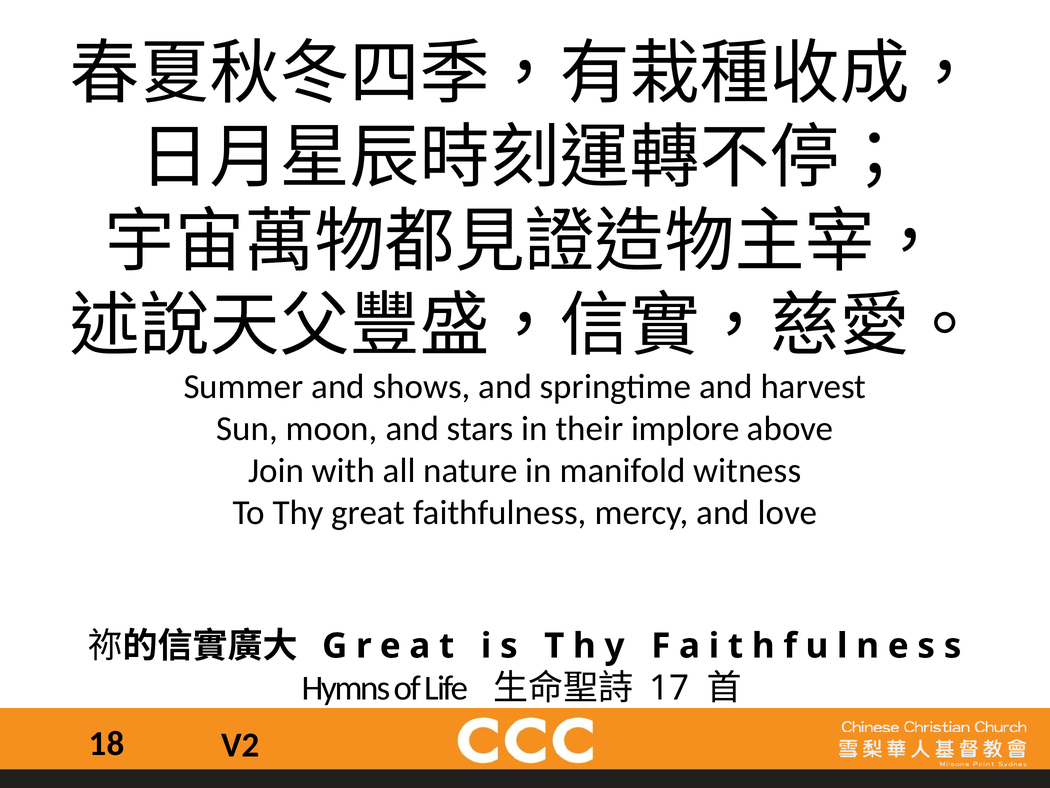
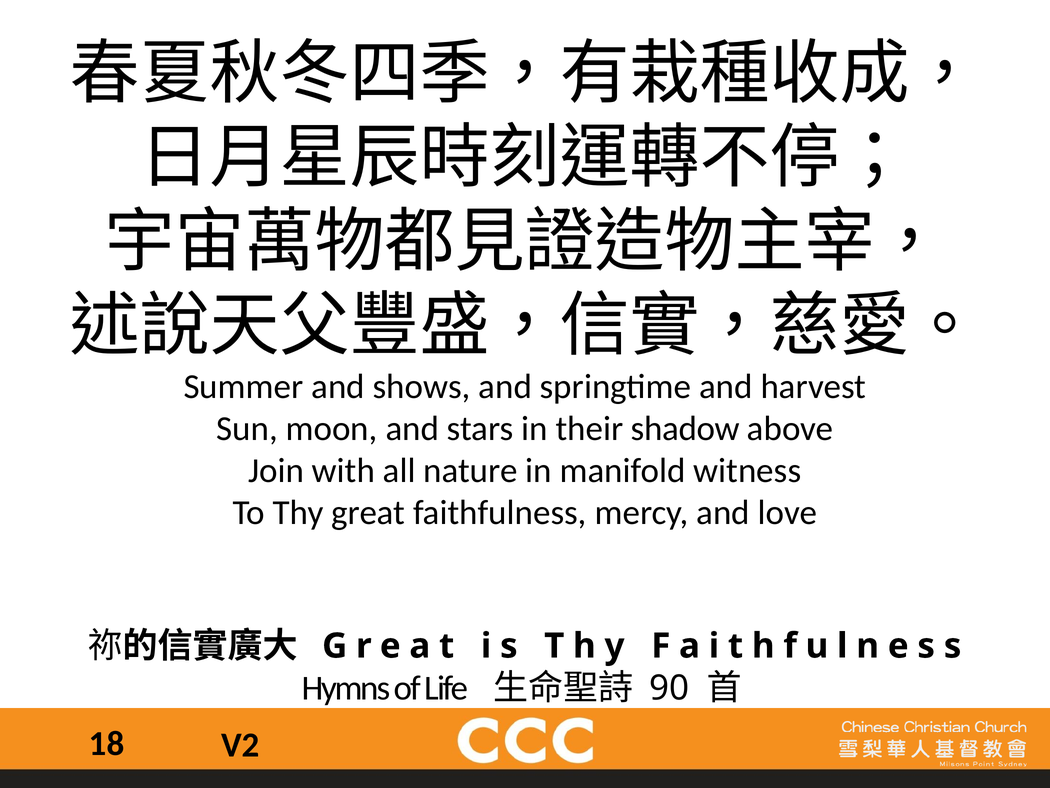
implore: implore -> shadow (685, 429)
17: 17 -> 90 (669, 688)
